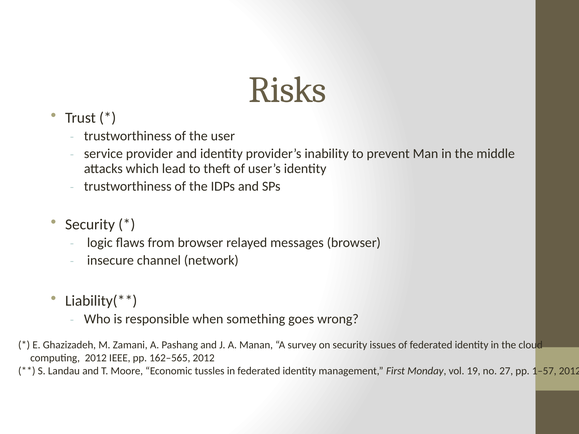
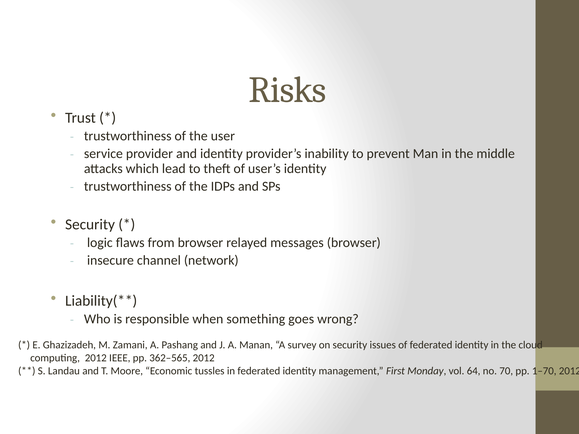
162–565: 162–565 -> 362–565 (170, 358)
19: 19 -> 64 (474, 371)
27: 27 -> 70 (506, 371)
1–57: 1–57 -> 1–70 (544, 371)
